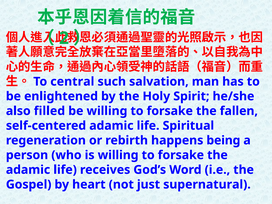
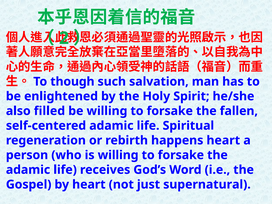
central: central -> though (72, 82)
happens being: being -> heart (223, 140)
